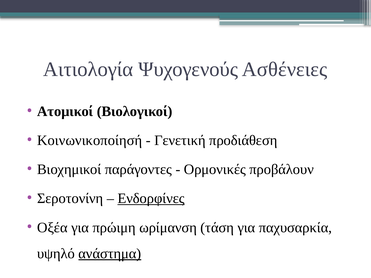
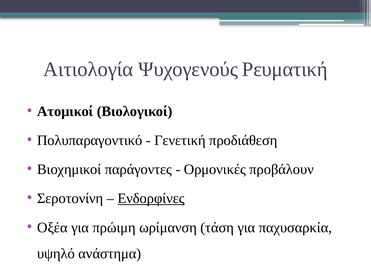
Ασθένειες: Ασθένειες -> Ρευματική (285, 69)
Κοινωνικοποίησή: Κοινωνικοποίησή -> Πολυπαραγοντικό (90, 140)
ανάστημα underline: present -> none (110, 254)
